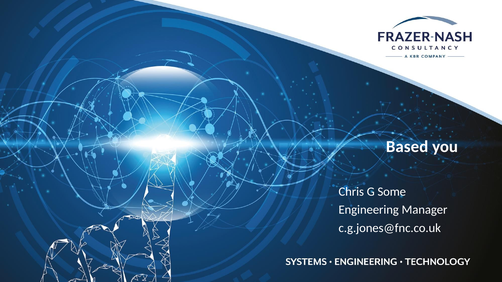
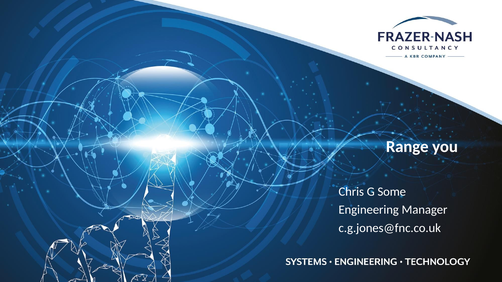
Based: Based -> Range (407, 147)
